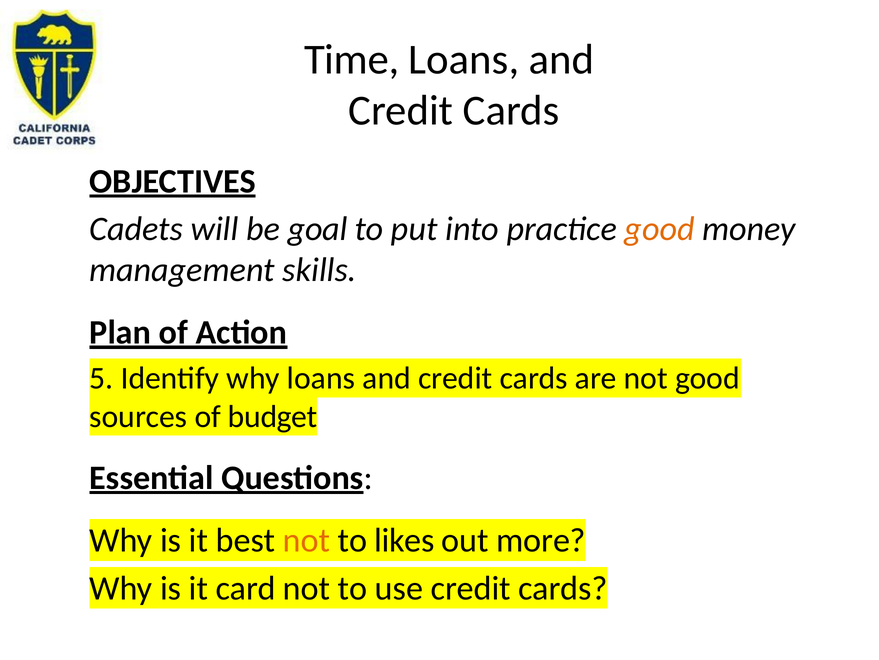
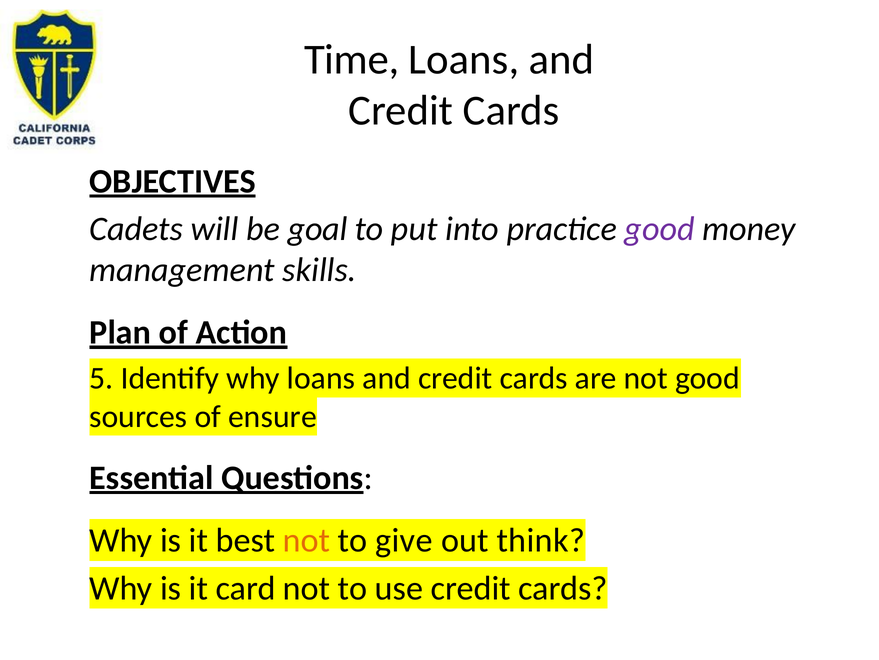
good colour: orange -> purple (660, 229)
budget: budget -> ensure (272, 416)
likes: likes -> give (404, 540)
more: more -> think (541, 540)
